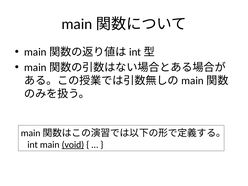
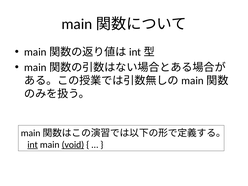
int underline: none -> present (33, 145)
